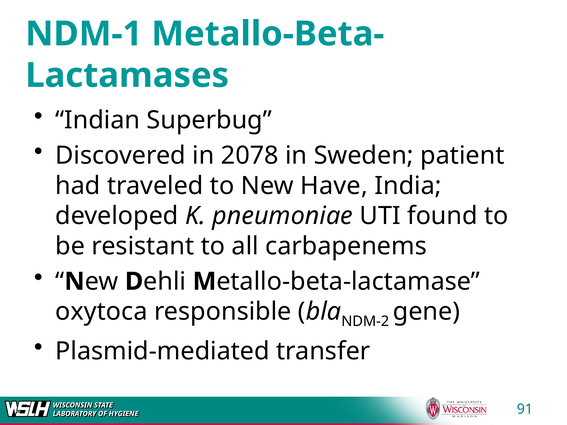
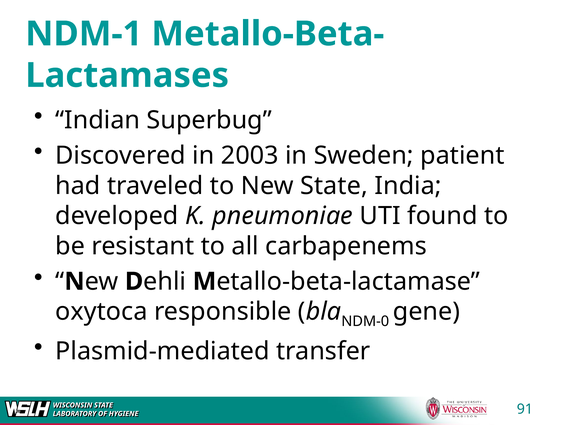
2078: 2078 -> 2003 (250, 156)
New Have: Have -> State (334, 186)
NDM-2: NDM-2 -> NDM-0 (365, 322)
